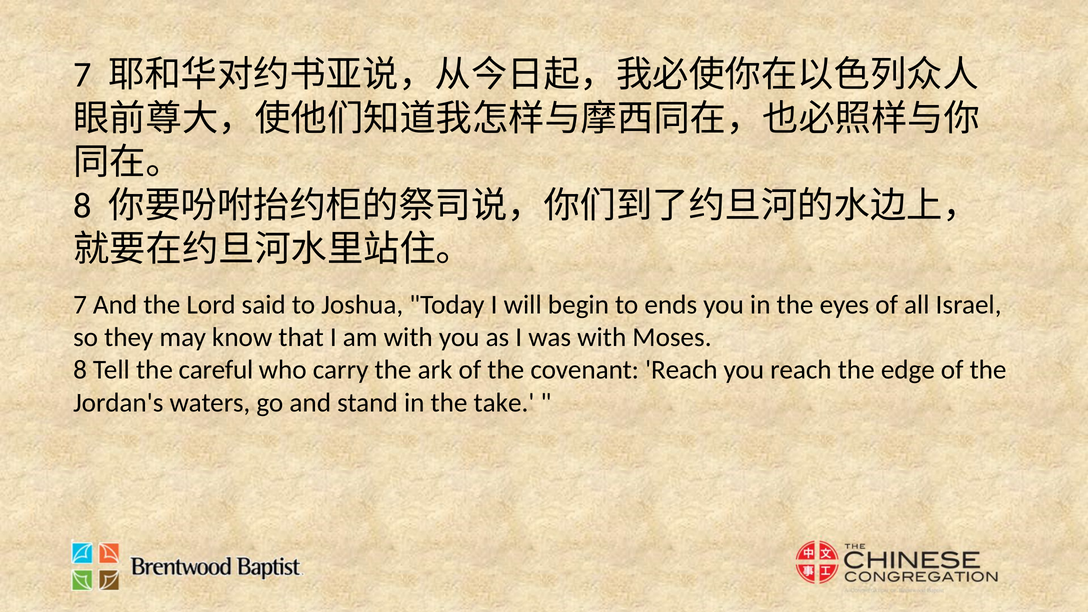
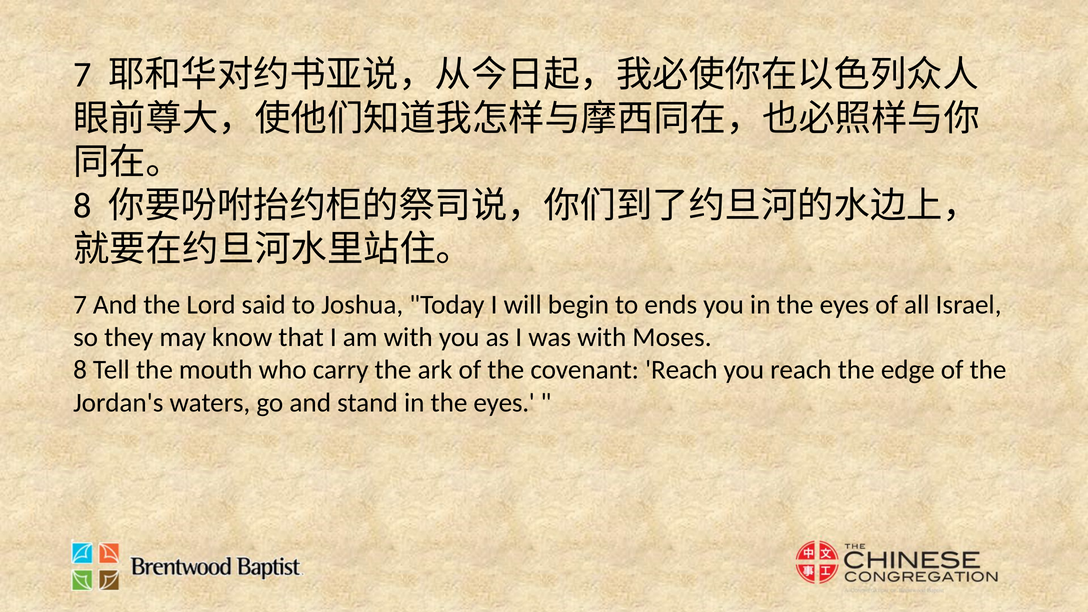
careful: careful -> mouth (216, 370)
stand in the take: take -> eyes (504, 403)
